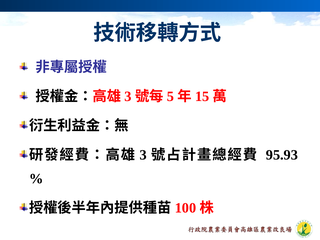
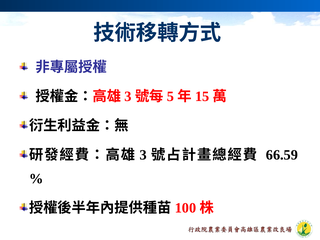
95.93: 95.93 -> 66.59 (282, 155)
